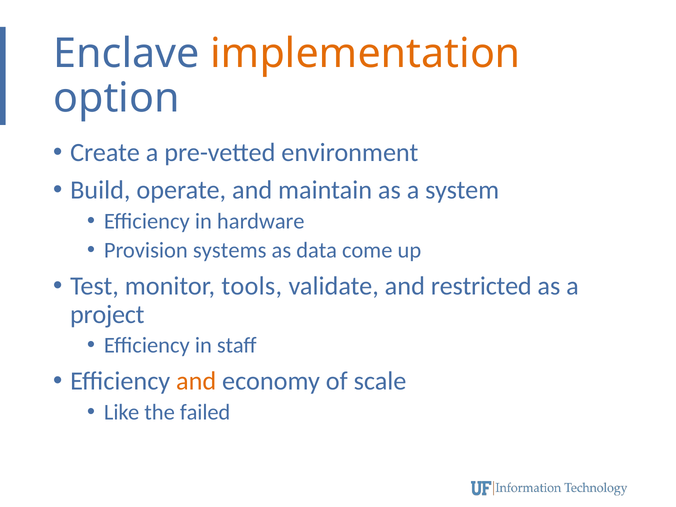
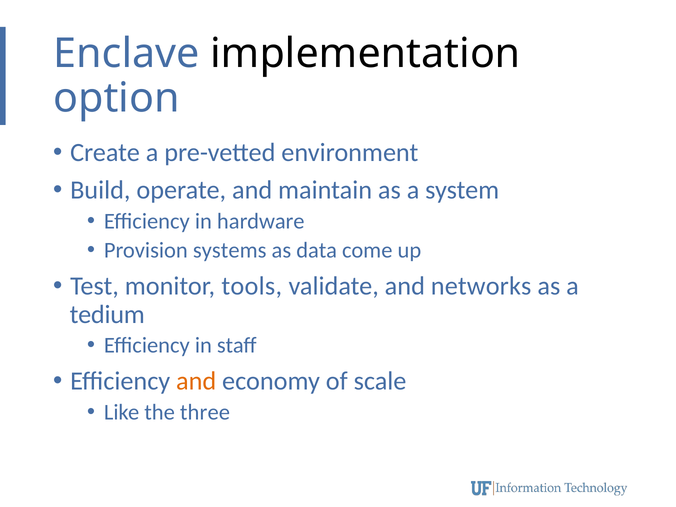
implementation colour: orange -> black (365, 53)
restricted: restricted -> networks (481, 286)
project: project -> tedium (107, 314)
failed: failed -> three (205, 412)
